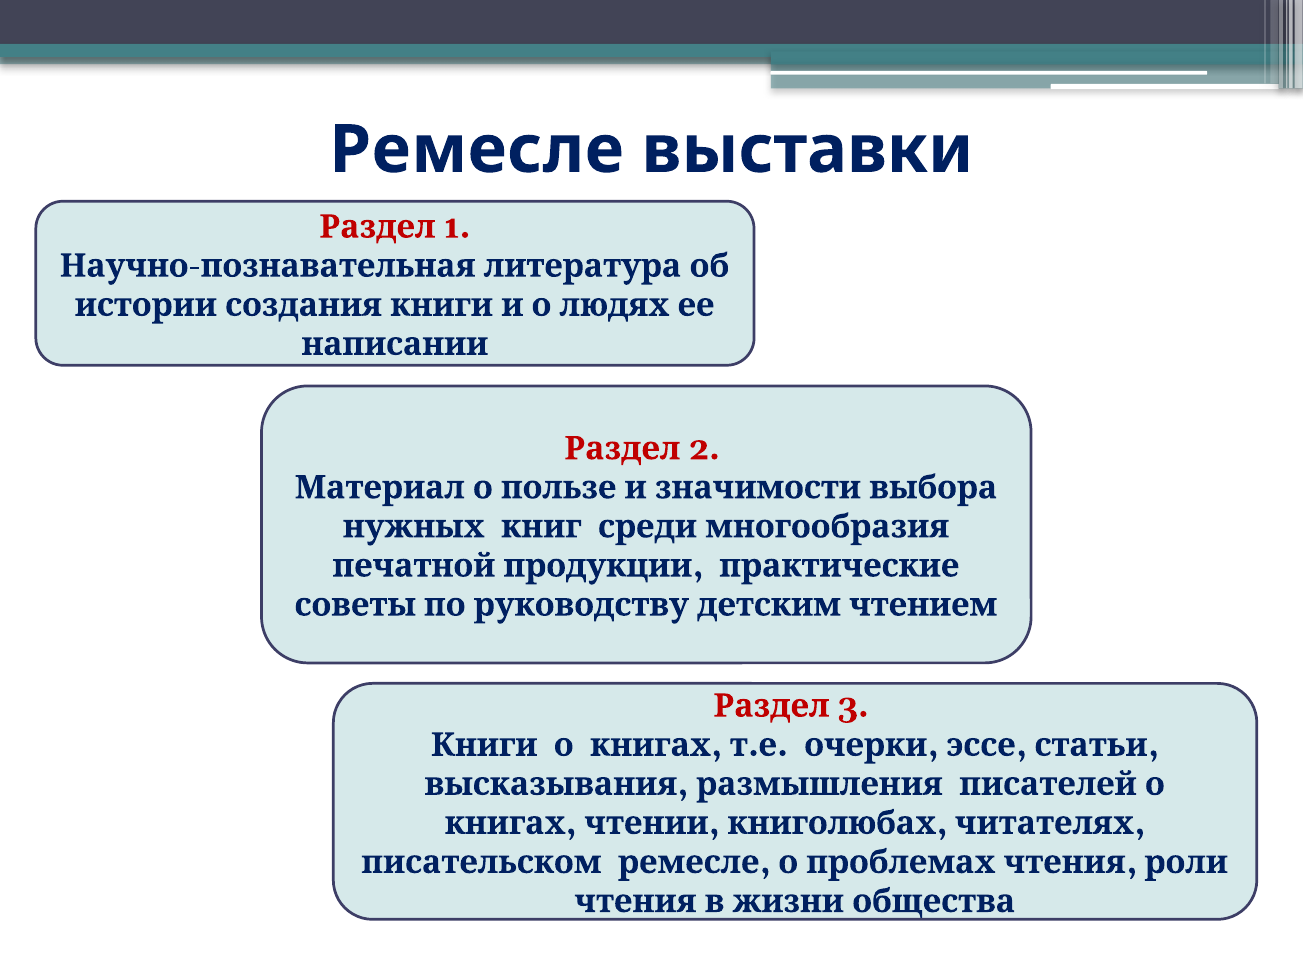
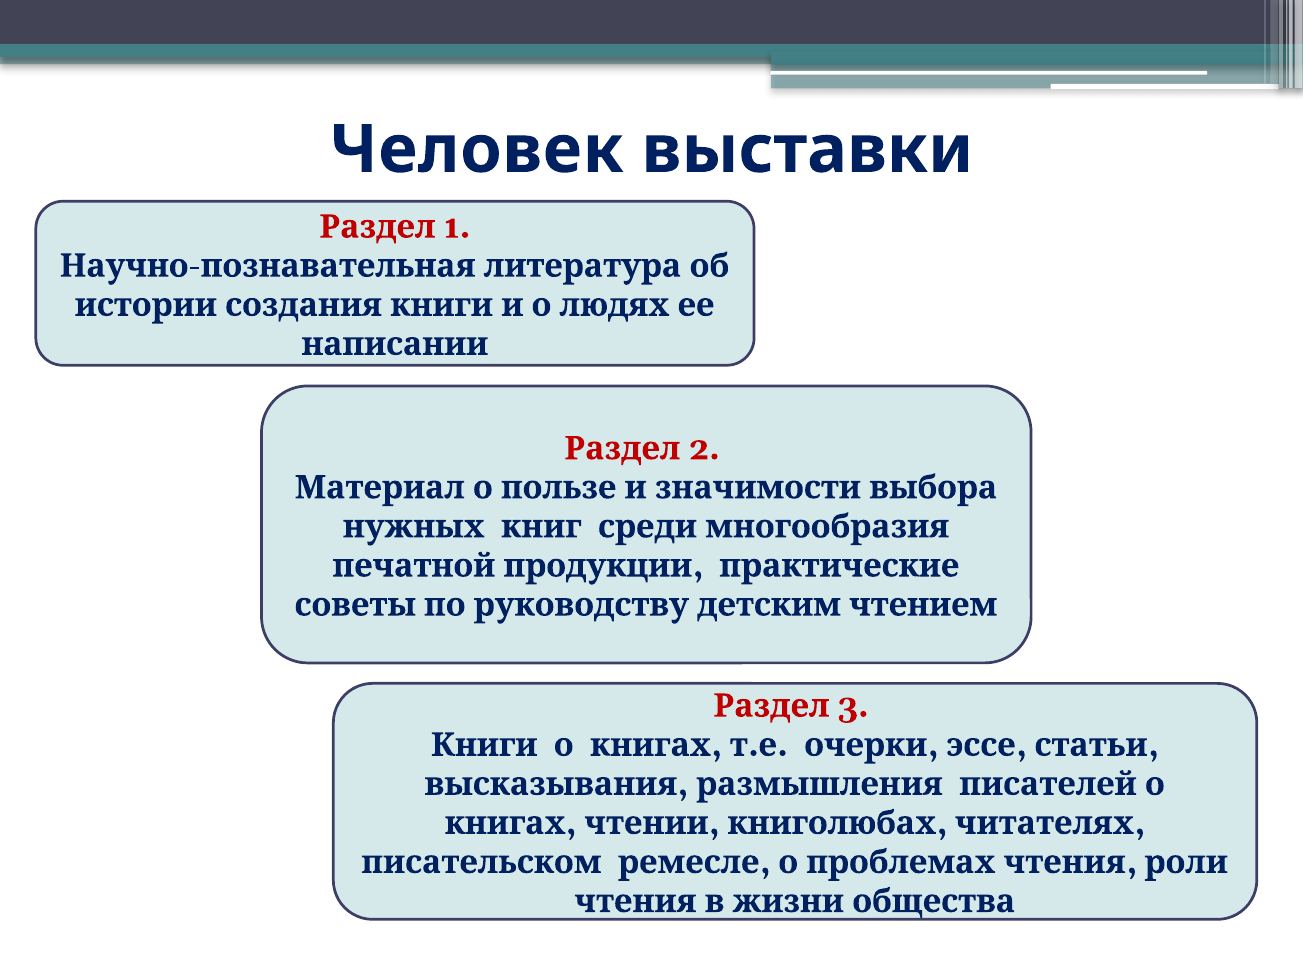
Ремесле: Ремесле -> Человек (477, 150)
